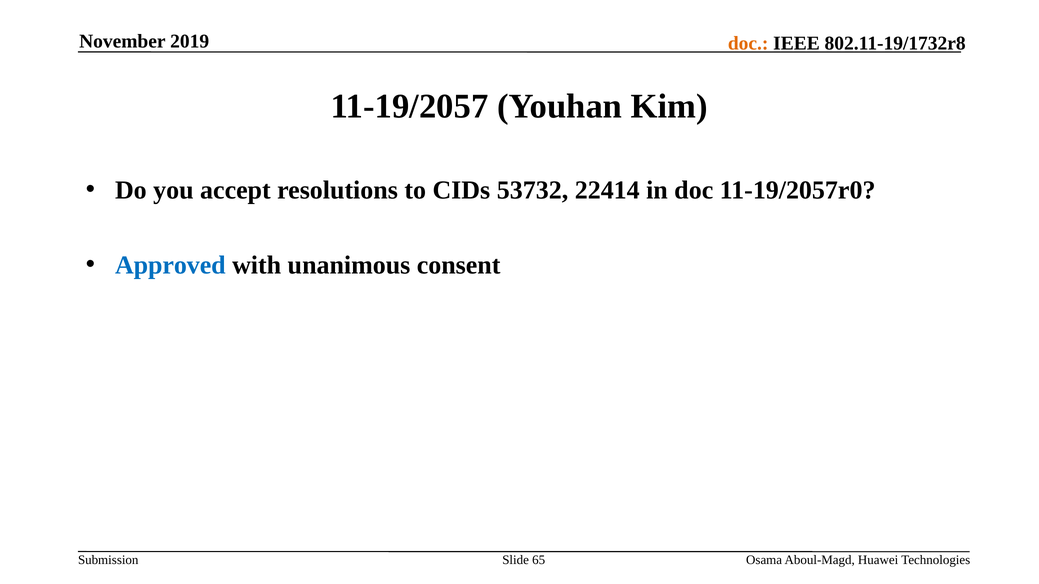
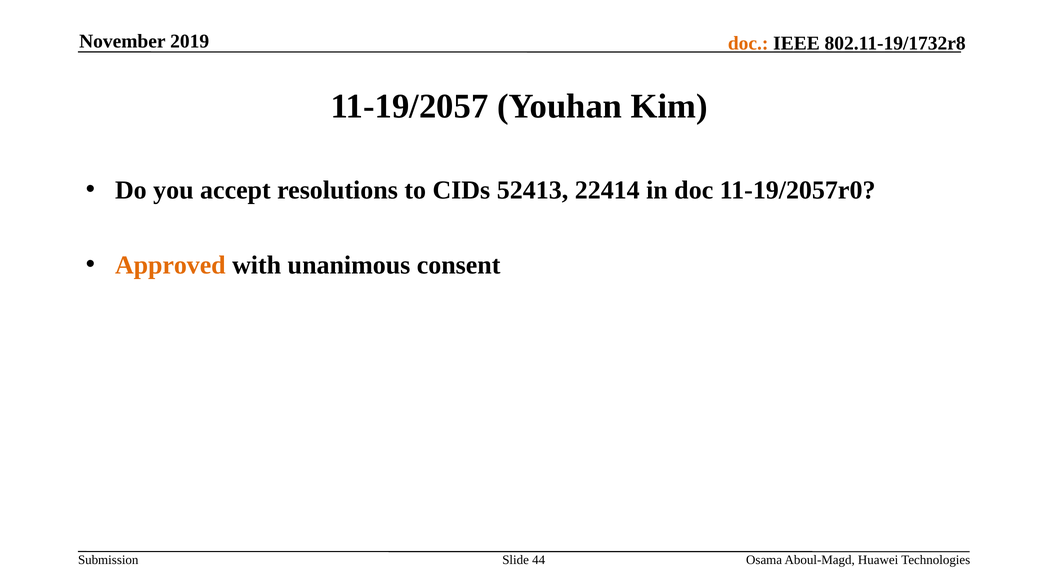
53732: 53732 -> 52413 (533, 190)
Approved colour: blue -> orange (170, 266)
65: 65 -> 44 (539, 561)
